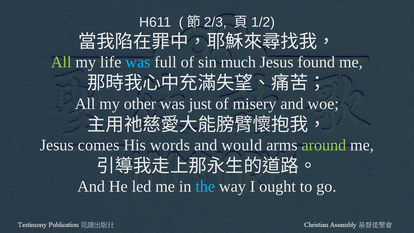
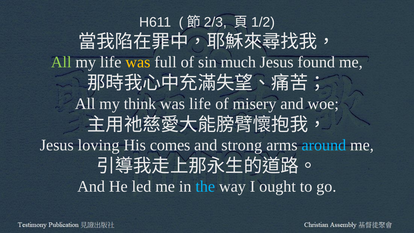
was colour: light blue -> yellow (138, 62)
other: other -> think (140, 104)
was just: just -> life (200, 104)
comes: comes -> loving (99, 145)
words: words -> comes (170, 145)
would: would -> strong (242, 145)
around colour: light green -> light blue (324, 145)
